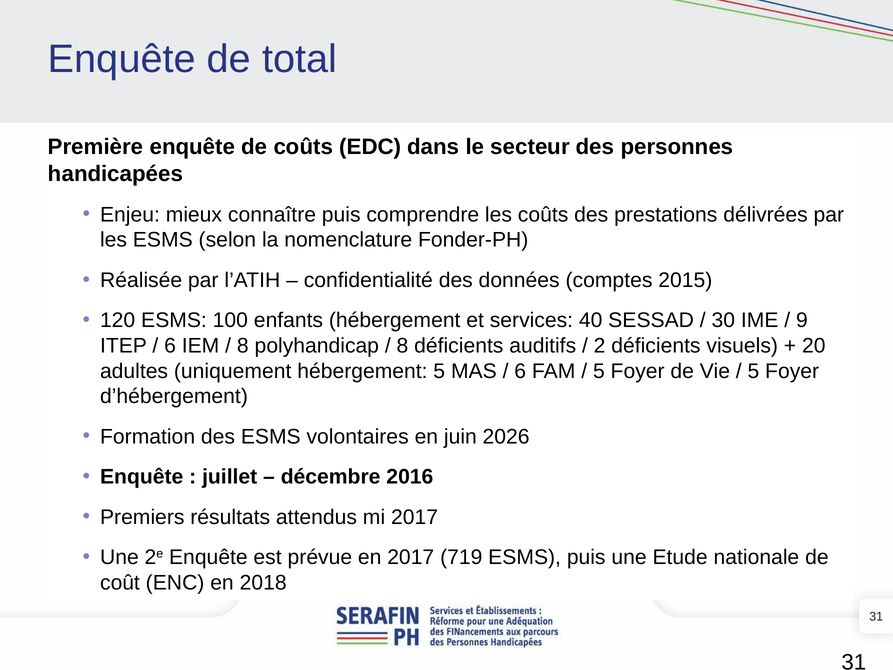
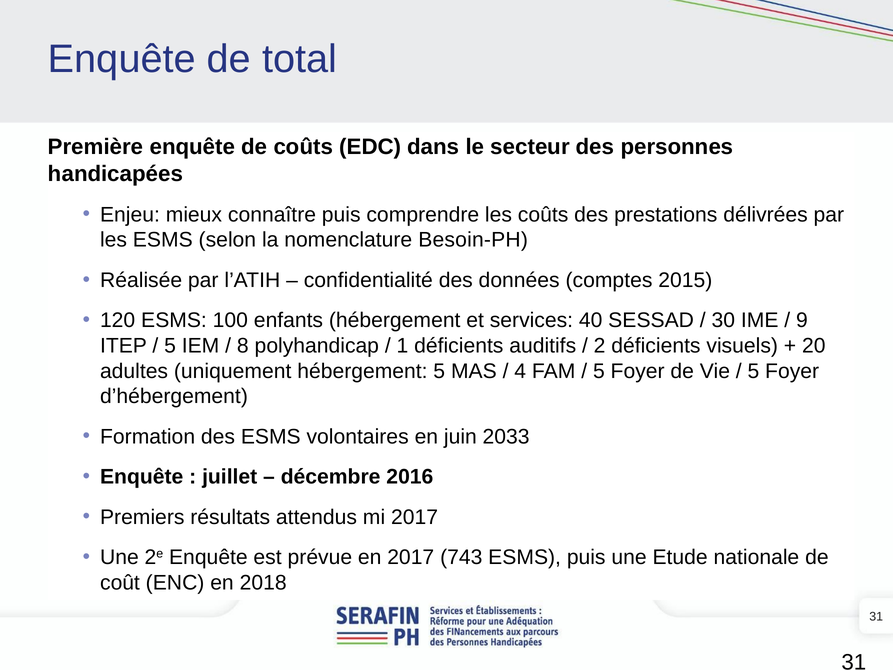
Fonder-PH: Fonder-PH -> Besoin-PH (473, 240)
6: 6 -> 5 (170, 346)
8: 8 -> 1 (402, 346)
6: 6 -> 4 (520, 371)
2026: 2026 -> 2033 (506, 436)
719: 719 -> 743 (461, 557)
